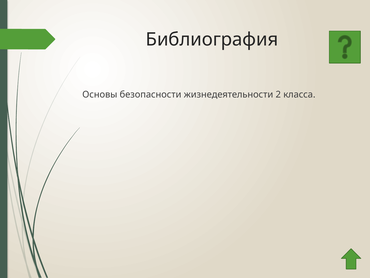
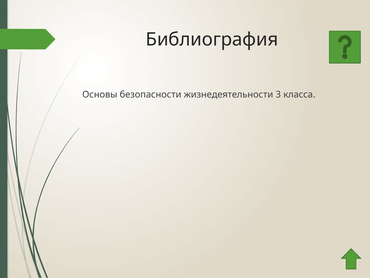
2: 2 -> 3 (278, 94)
